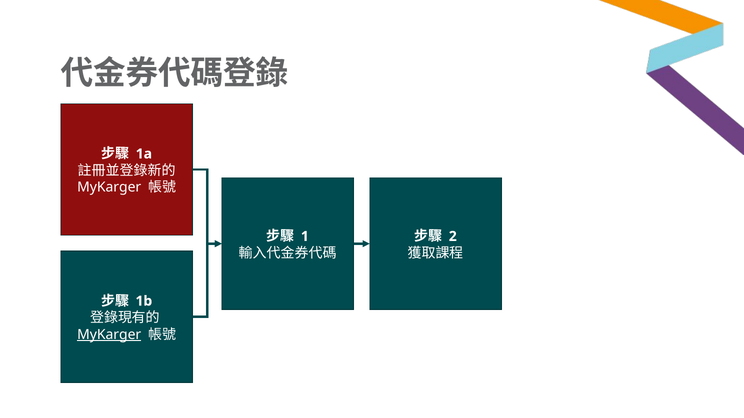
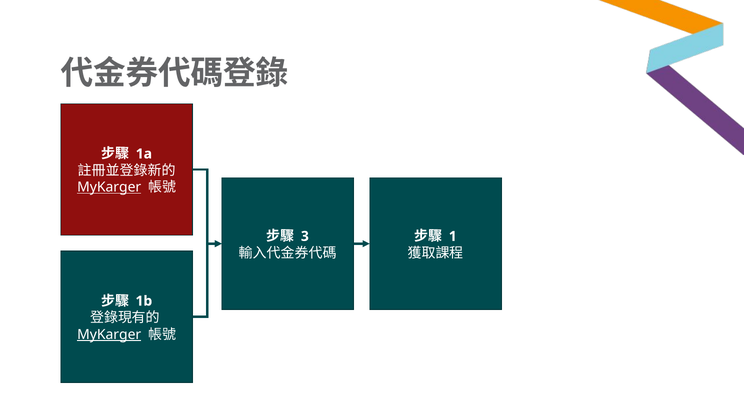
MyKarger underline: none -> present (109, 187)
1: 1 -> 3 (305, 237)
2: 2 -> 1 (453, 237)
